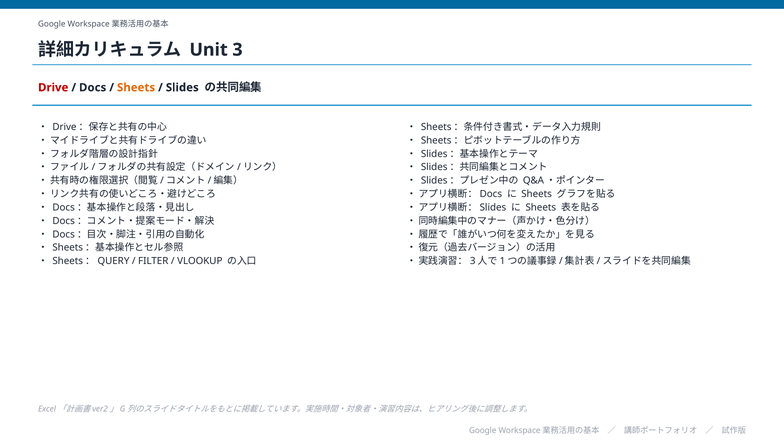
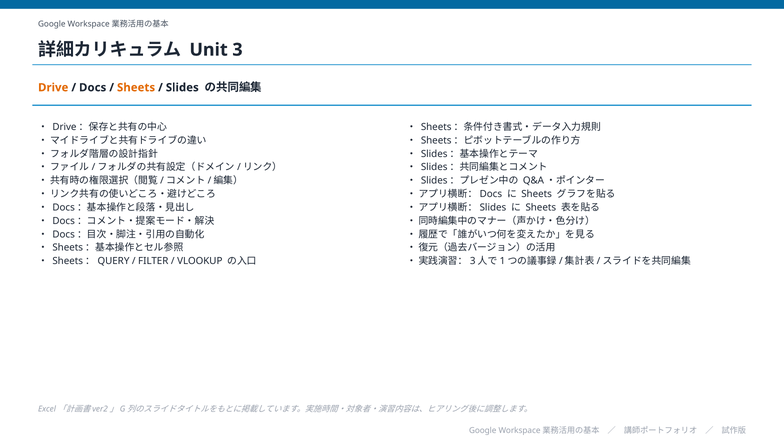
Drive colour: red -> orange (53, 88)
